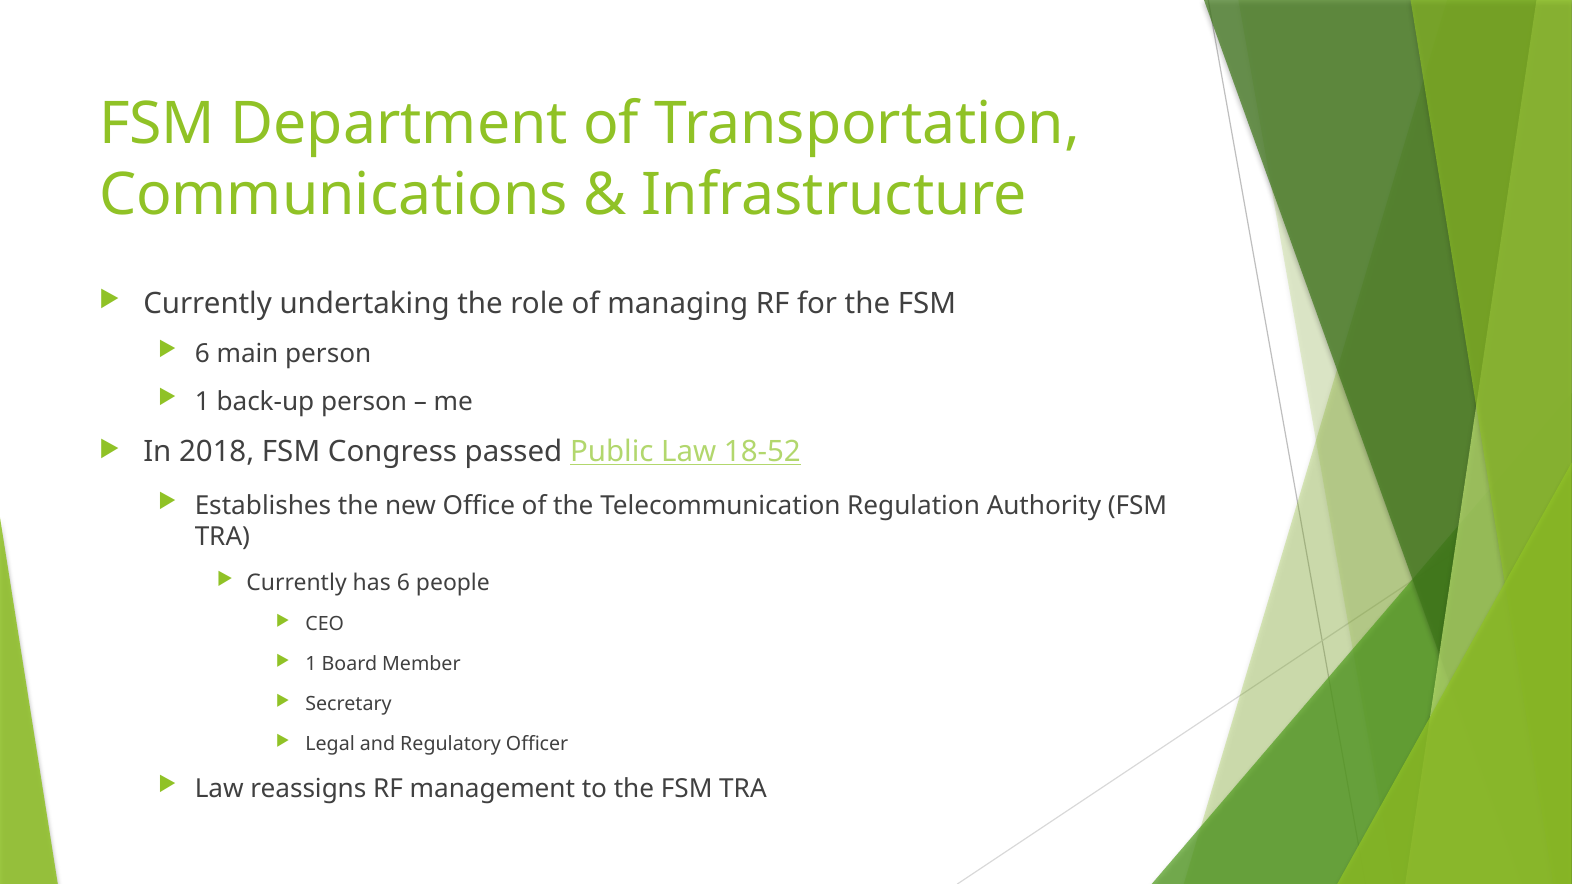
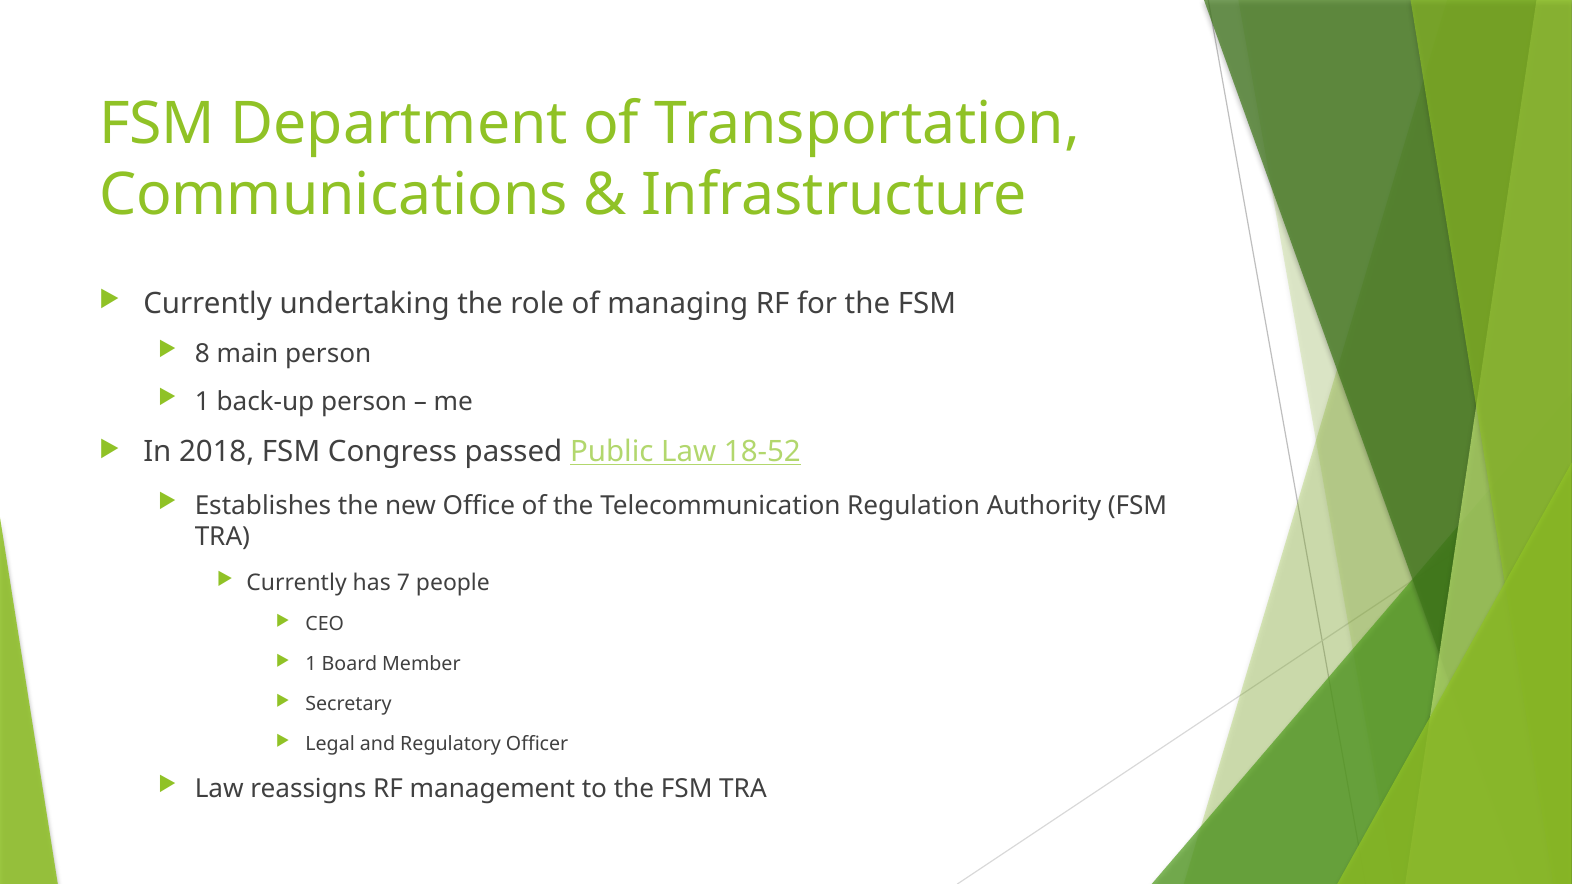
6: 6 -> 8 (202, 354)
has 6: 6 -> 7 (403, 583)
